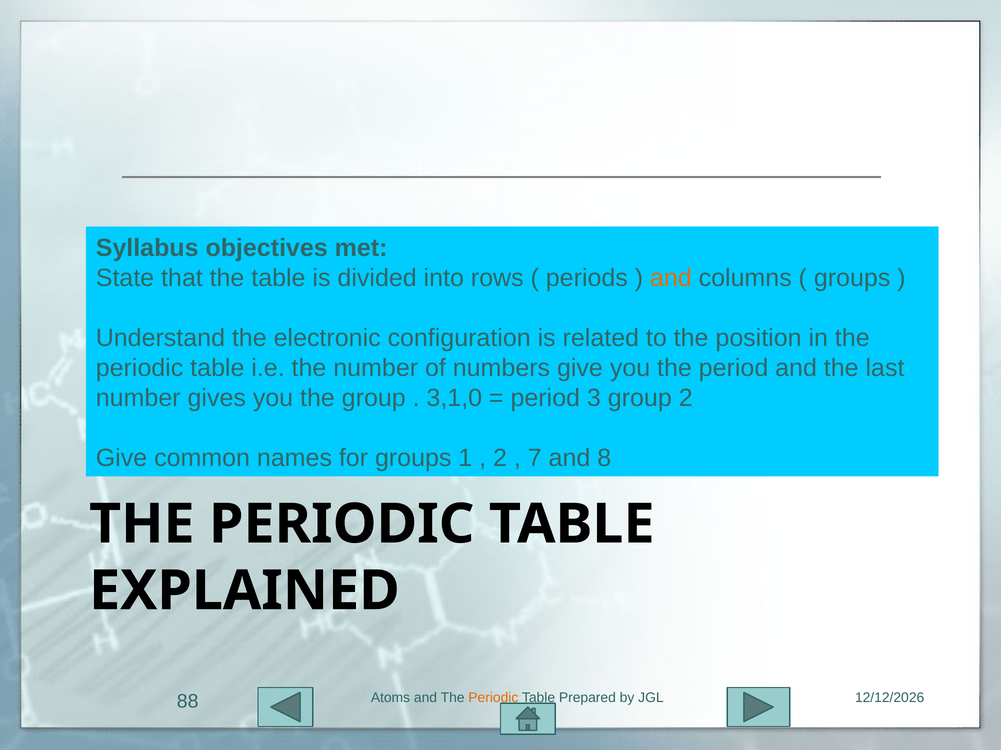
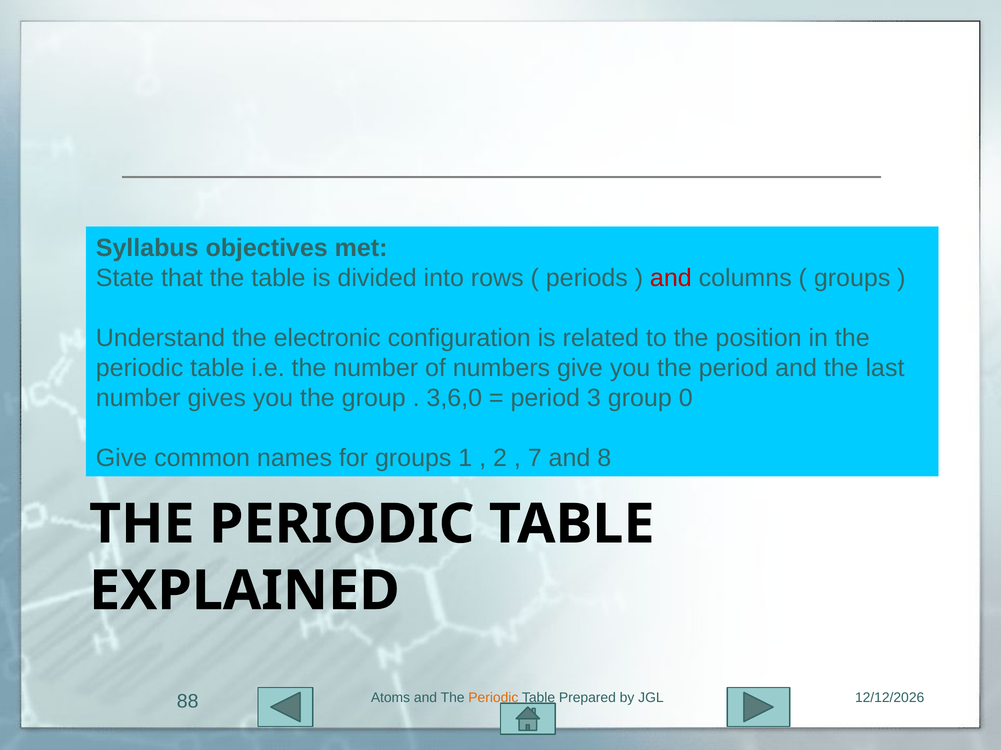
and colour: orange -> red (671, 278)
3,1,0: 3,1,0 -> 3,6,0 (454, 399)
group 2: 2 -> 0 (686, 399)
